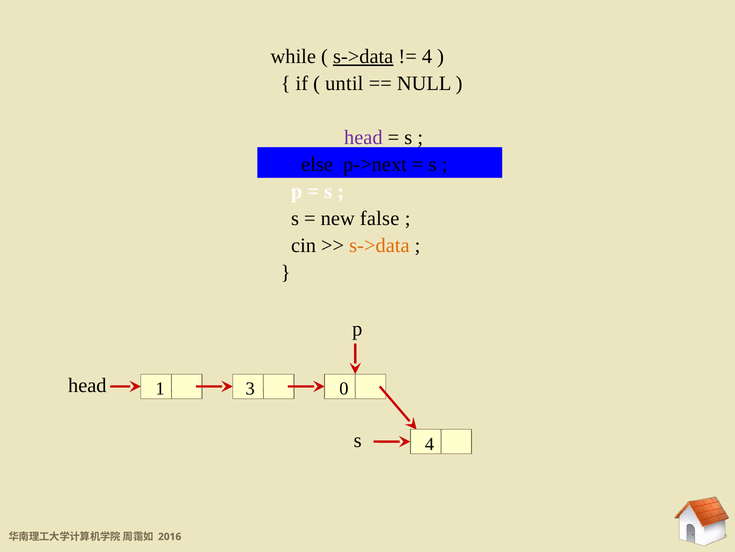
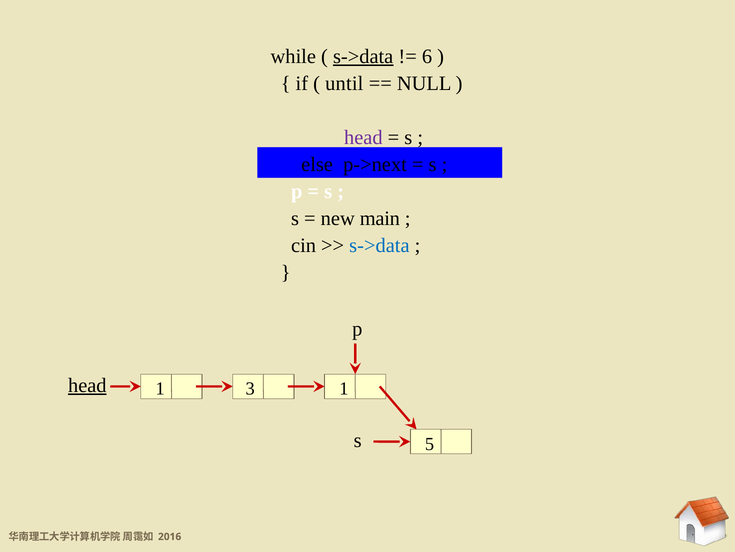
4: 4 -> 6 (427, 56)
false: false -> main (380, 218)
s->data colour: orange -> blue (379, 245)
head underline: none -> present (87, 385)
3 0: 0 -> 1 (344, 388)
s 4: 4 -> 5 (430, 444)
